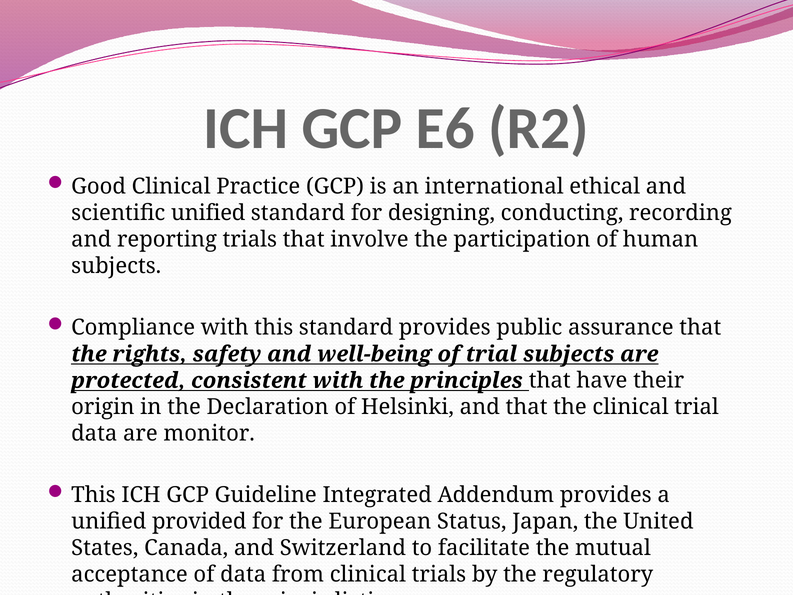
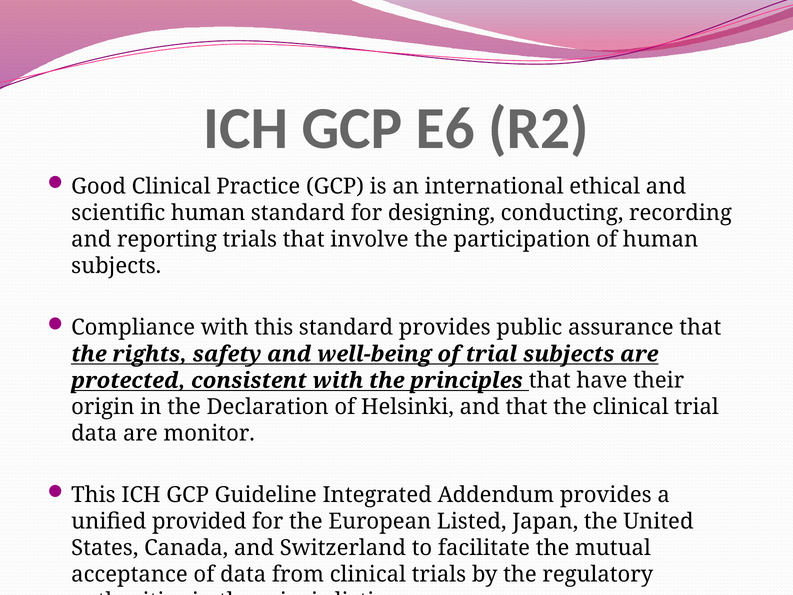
scientific unified: unified -> human (208, 213)
Status: Status -> Listed (472, 521)
